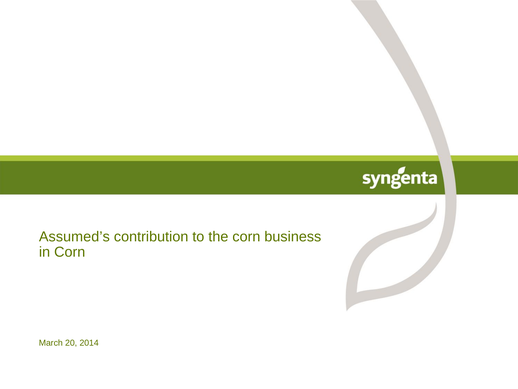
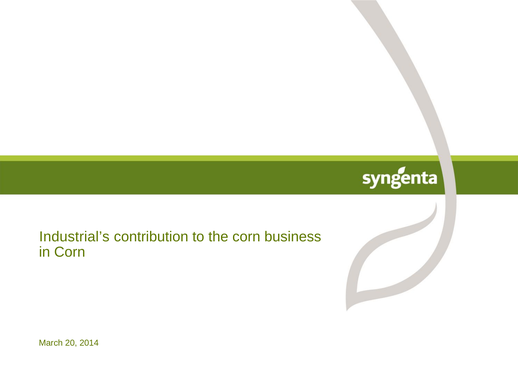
Assumed’s: Assumed’s -> Industrial’s (74, 236)
